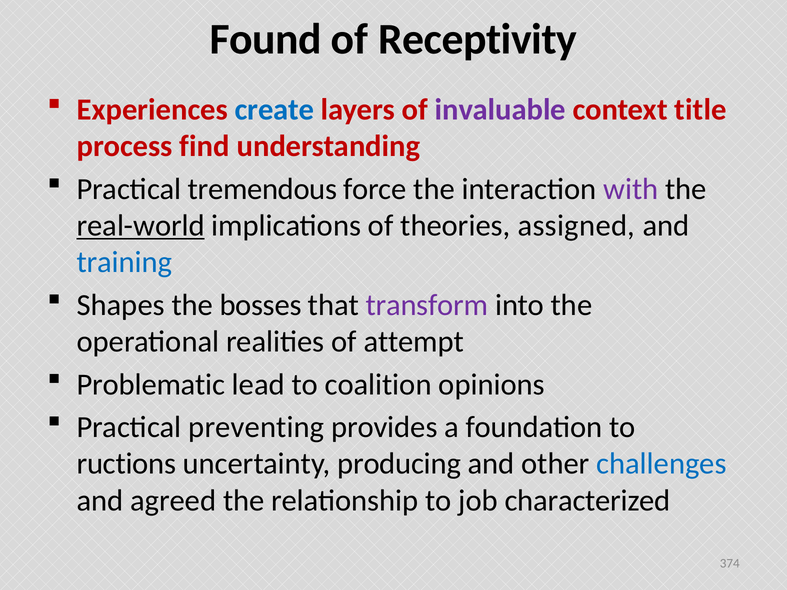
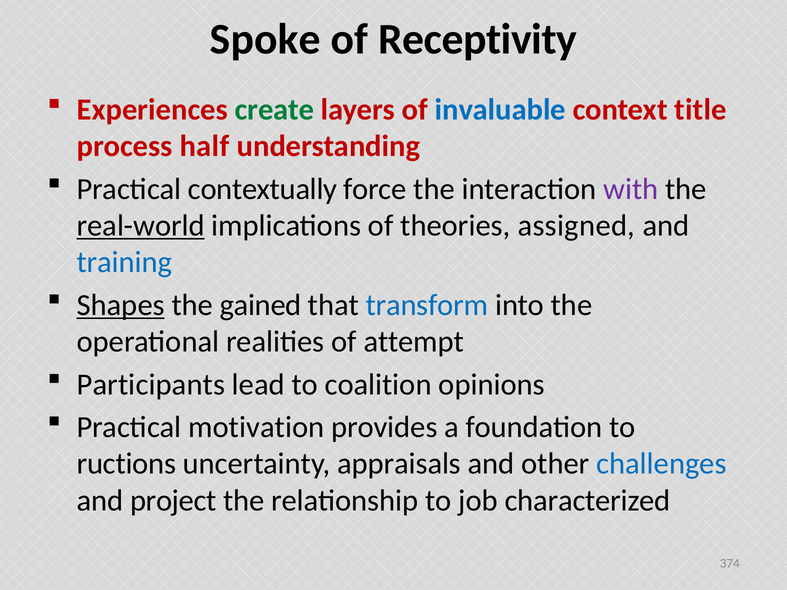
Found: Found -> Spoke (265, 39)
create colour: blue -> green (274, 110)
invaluable colour: purple -> blue (500, 110)
find: find -> half (204, 146)
tremendous: tremendous -> contextually (263, 189)
Shapes underline: none -> present (121, 305)
bosses: bosses -> gained (261, 305)
transform colour: purple -> blue (427, 305)
Problematic: Problematic -> Participants (151, 385)
preventing: preventing -> motivation (256, 427)
producing: producing -> appraisals (399, 464)
agreed: agreed -> project (173, 501)
